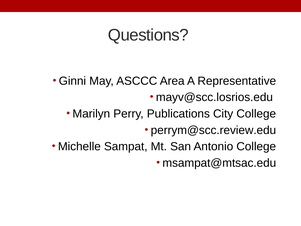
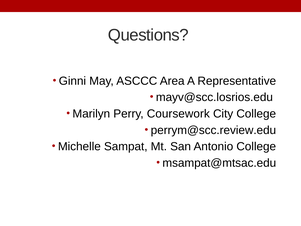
Publications: Publications -> Coursework (178, 114)
